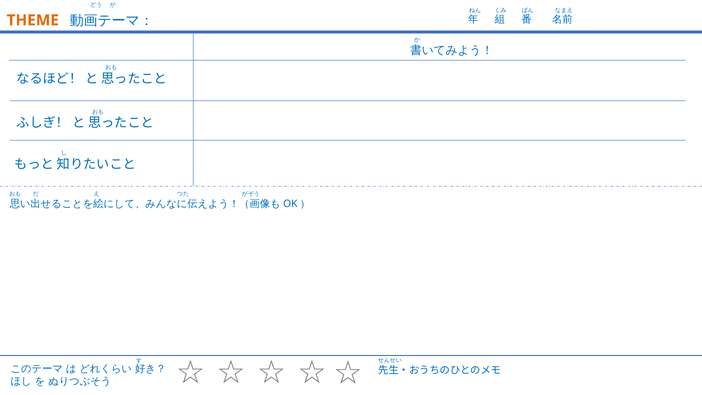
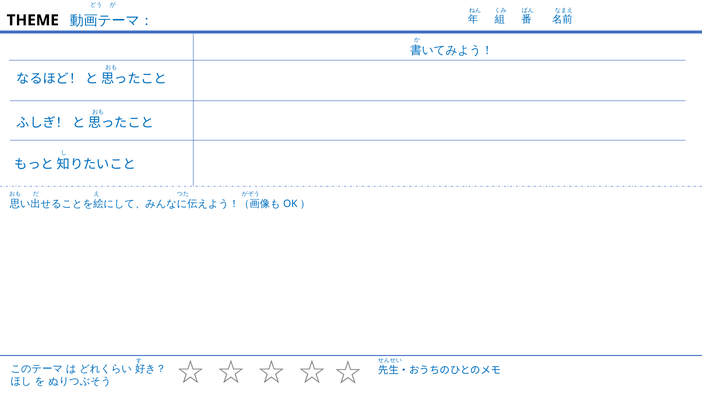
THEME colour: orange -> black (33, 20)
